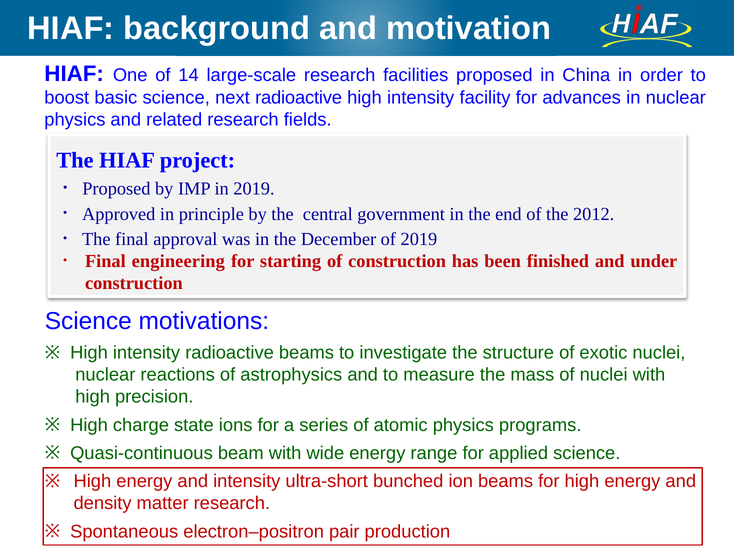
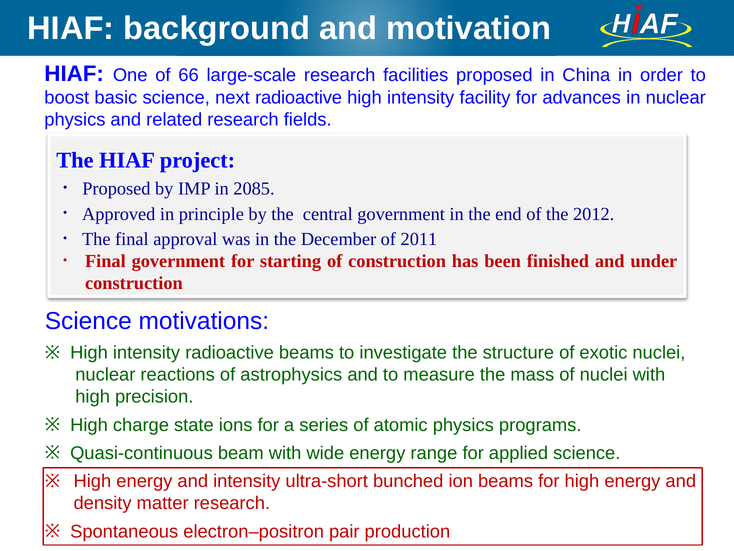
14: 14 -> 66 (189, 75)
in 2019: 2019 -> 2085 (254, 189)
of 2019: 2019 -> 2011 (419, 239)
Final engineering: engineering -> government (178, 261)
